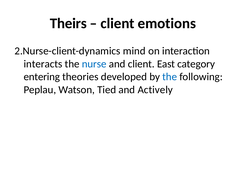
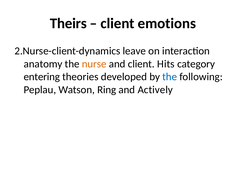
mind: mind -> leave (134, 51)
interacts: interacts -> anatomy (43, 64)
nurse colour: blue -> orange (94, 64)
East: East -> Hits (166, 64)
Tied: Tied -> Ring (107, 90)
